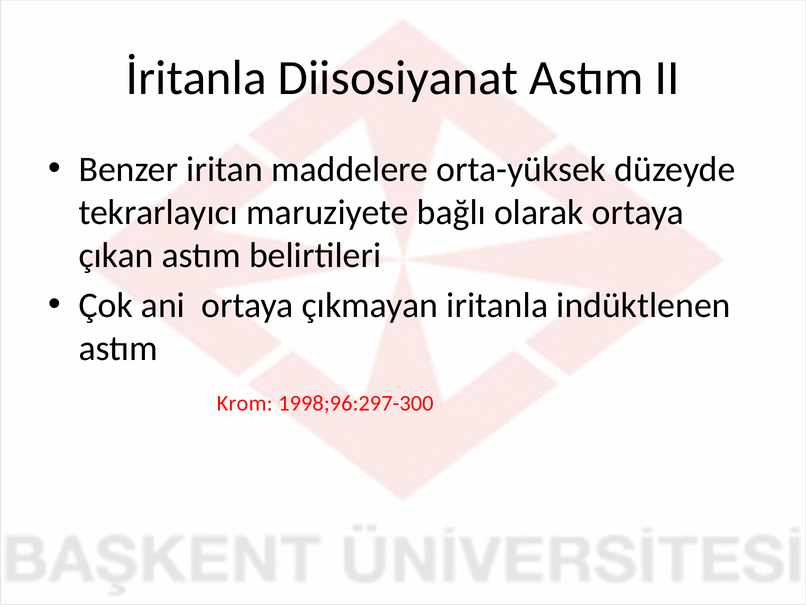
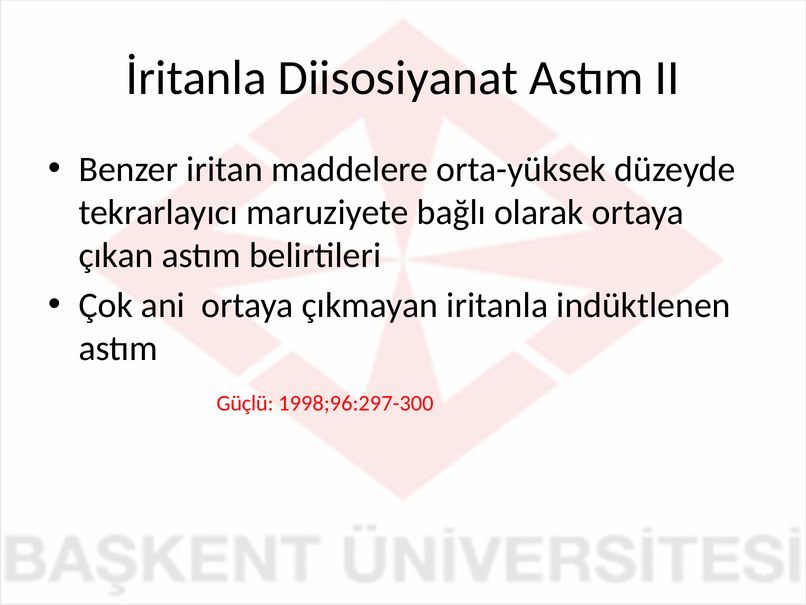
Krom: Krom -> Güçlü (245, 403)
